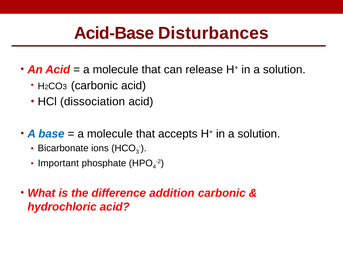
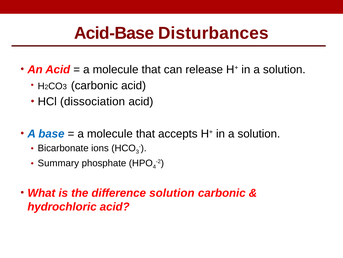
Important: Important -> Summary (58, 163)
difference addition: addition -> solution (172, 193)
